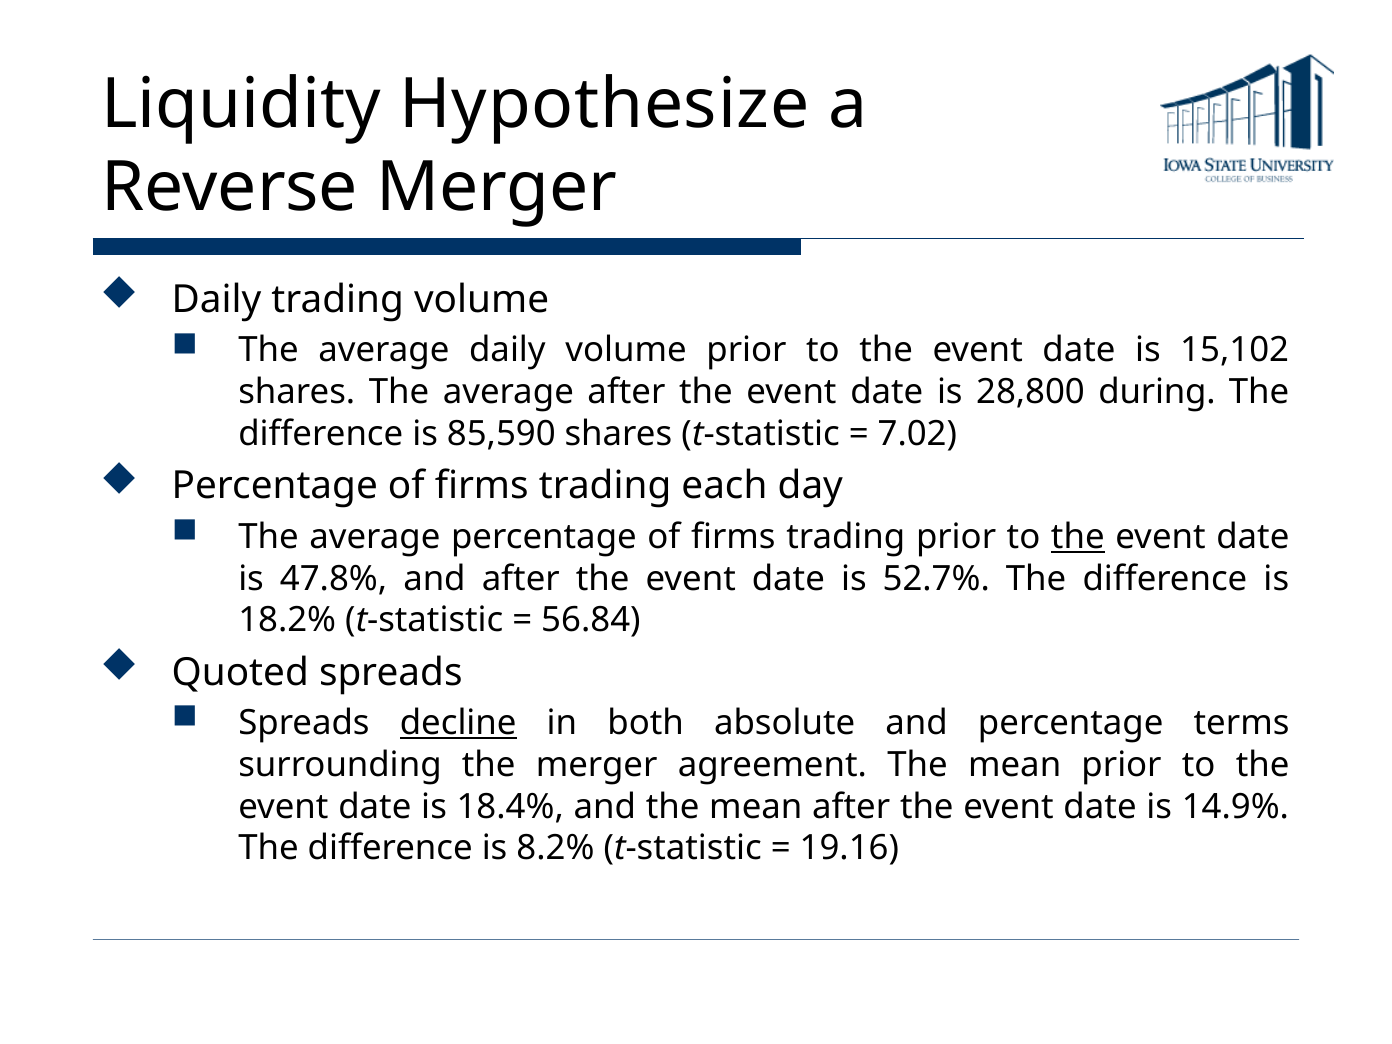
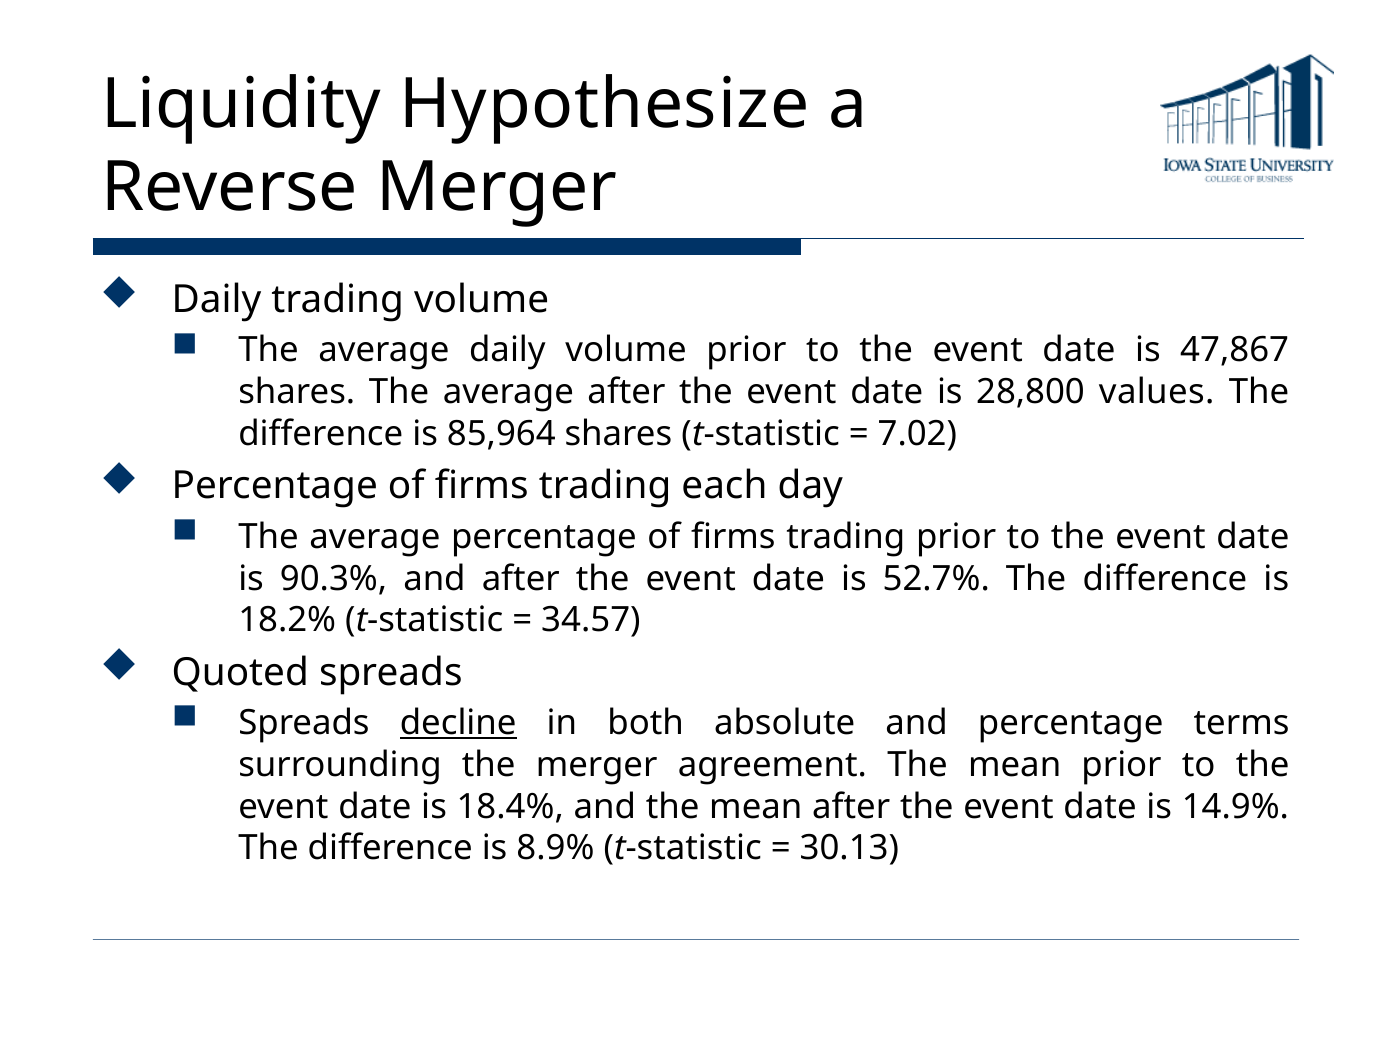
15,102: 15,102 -> 47,867 (1235, 350)
during: during -> values (1157, 392)
85,590: 85,590 -> 85,964 (501, 434)
the underline: present -> none (1078, 537)
47.8%: 47.8% -> 90.3% (334, 579)
56.84: 56.84 -> 34.57 (591, 620)
8.2%: 8.2% -> 8.9% (555, 848)
19.16: 19.16 -> 30.13 (849, 848)
